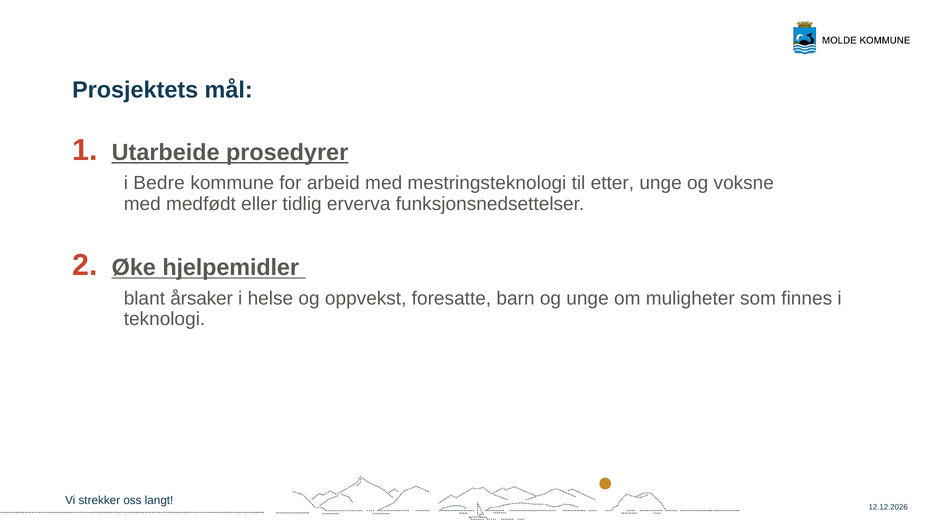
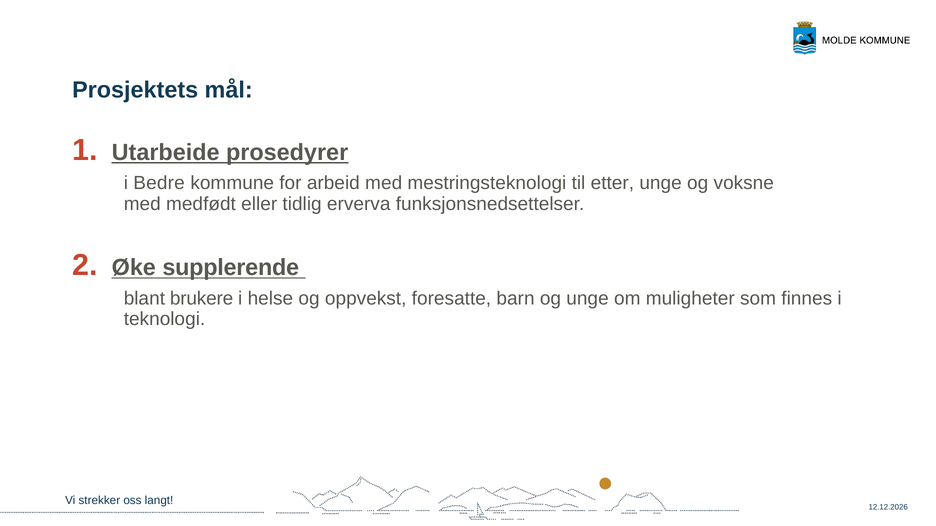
hjelpemidler: hjelpemidler -> supplerende (231, 268)
årsaker: årsaker -> brukere (202, 299)
